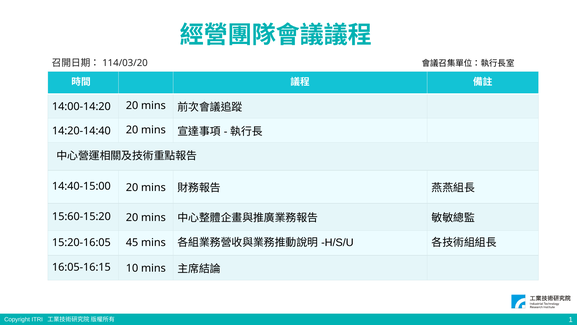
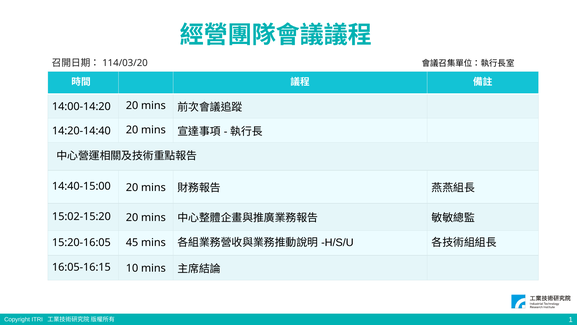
15:60-15:20: 15:60-15:20 -> 15:02-15:20 (81, 216)
